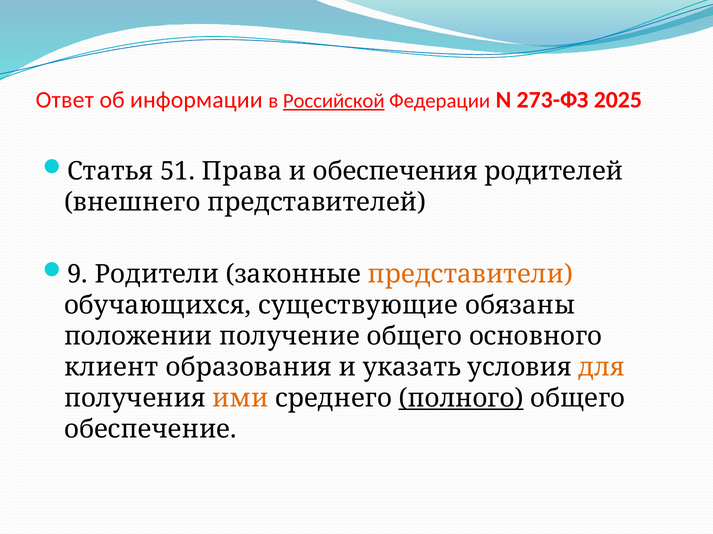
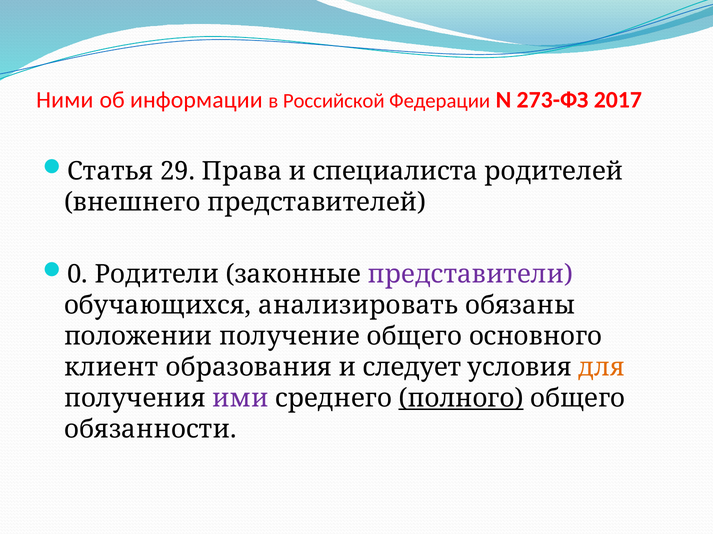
Ответ: Ответ -> Ними (65, 100)
Российской underline: present -> none (334, 101)
2025: 2025 -> 2017 (618, 100)
51: 51 -> 29 (178, 172)
обеспечения: обеспечения -> специалиста (395, 172)
9: 9 -> 0 (78, 275)
представители colour: orange -> purple (470, 275)
существующие: существующие -> анализировать (358, 306)
указать: указать -> следует (412, 368)
ими colour: orange -> purple (240, 399)
обеспечение: обеспечение -> обязанности (150, 430)
